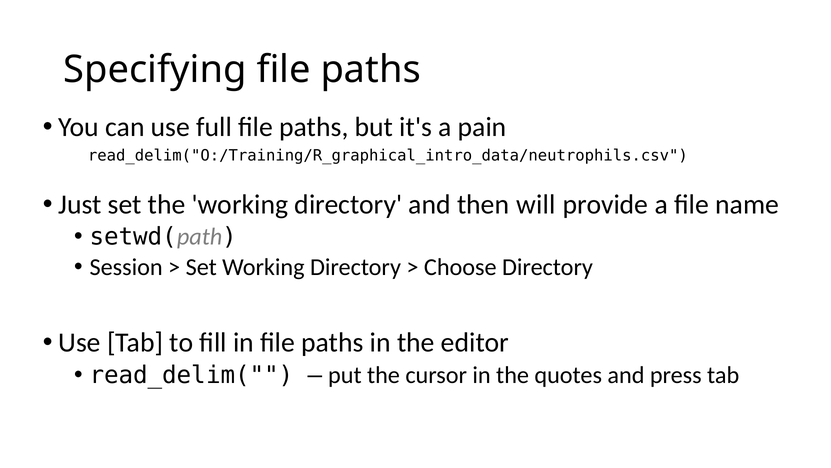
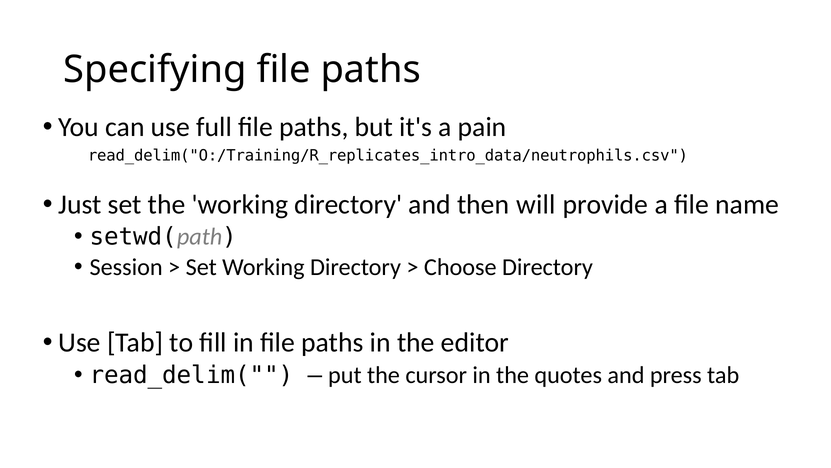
read_delim("O:/Training/R_graphical_intro_data/neutrophils.csv: read_delim("O:/Training/R_graphical_intro_data/neutrophils.csv -> read_delim("O:/Training/R_replicates_intro_data/neutrophils.csv (388, 156)
